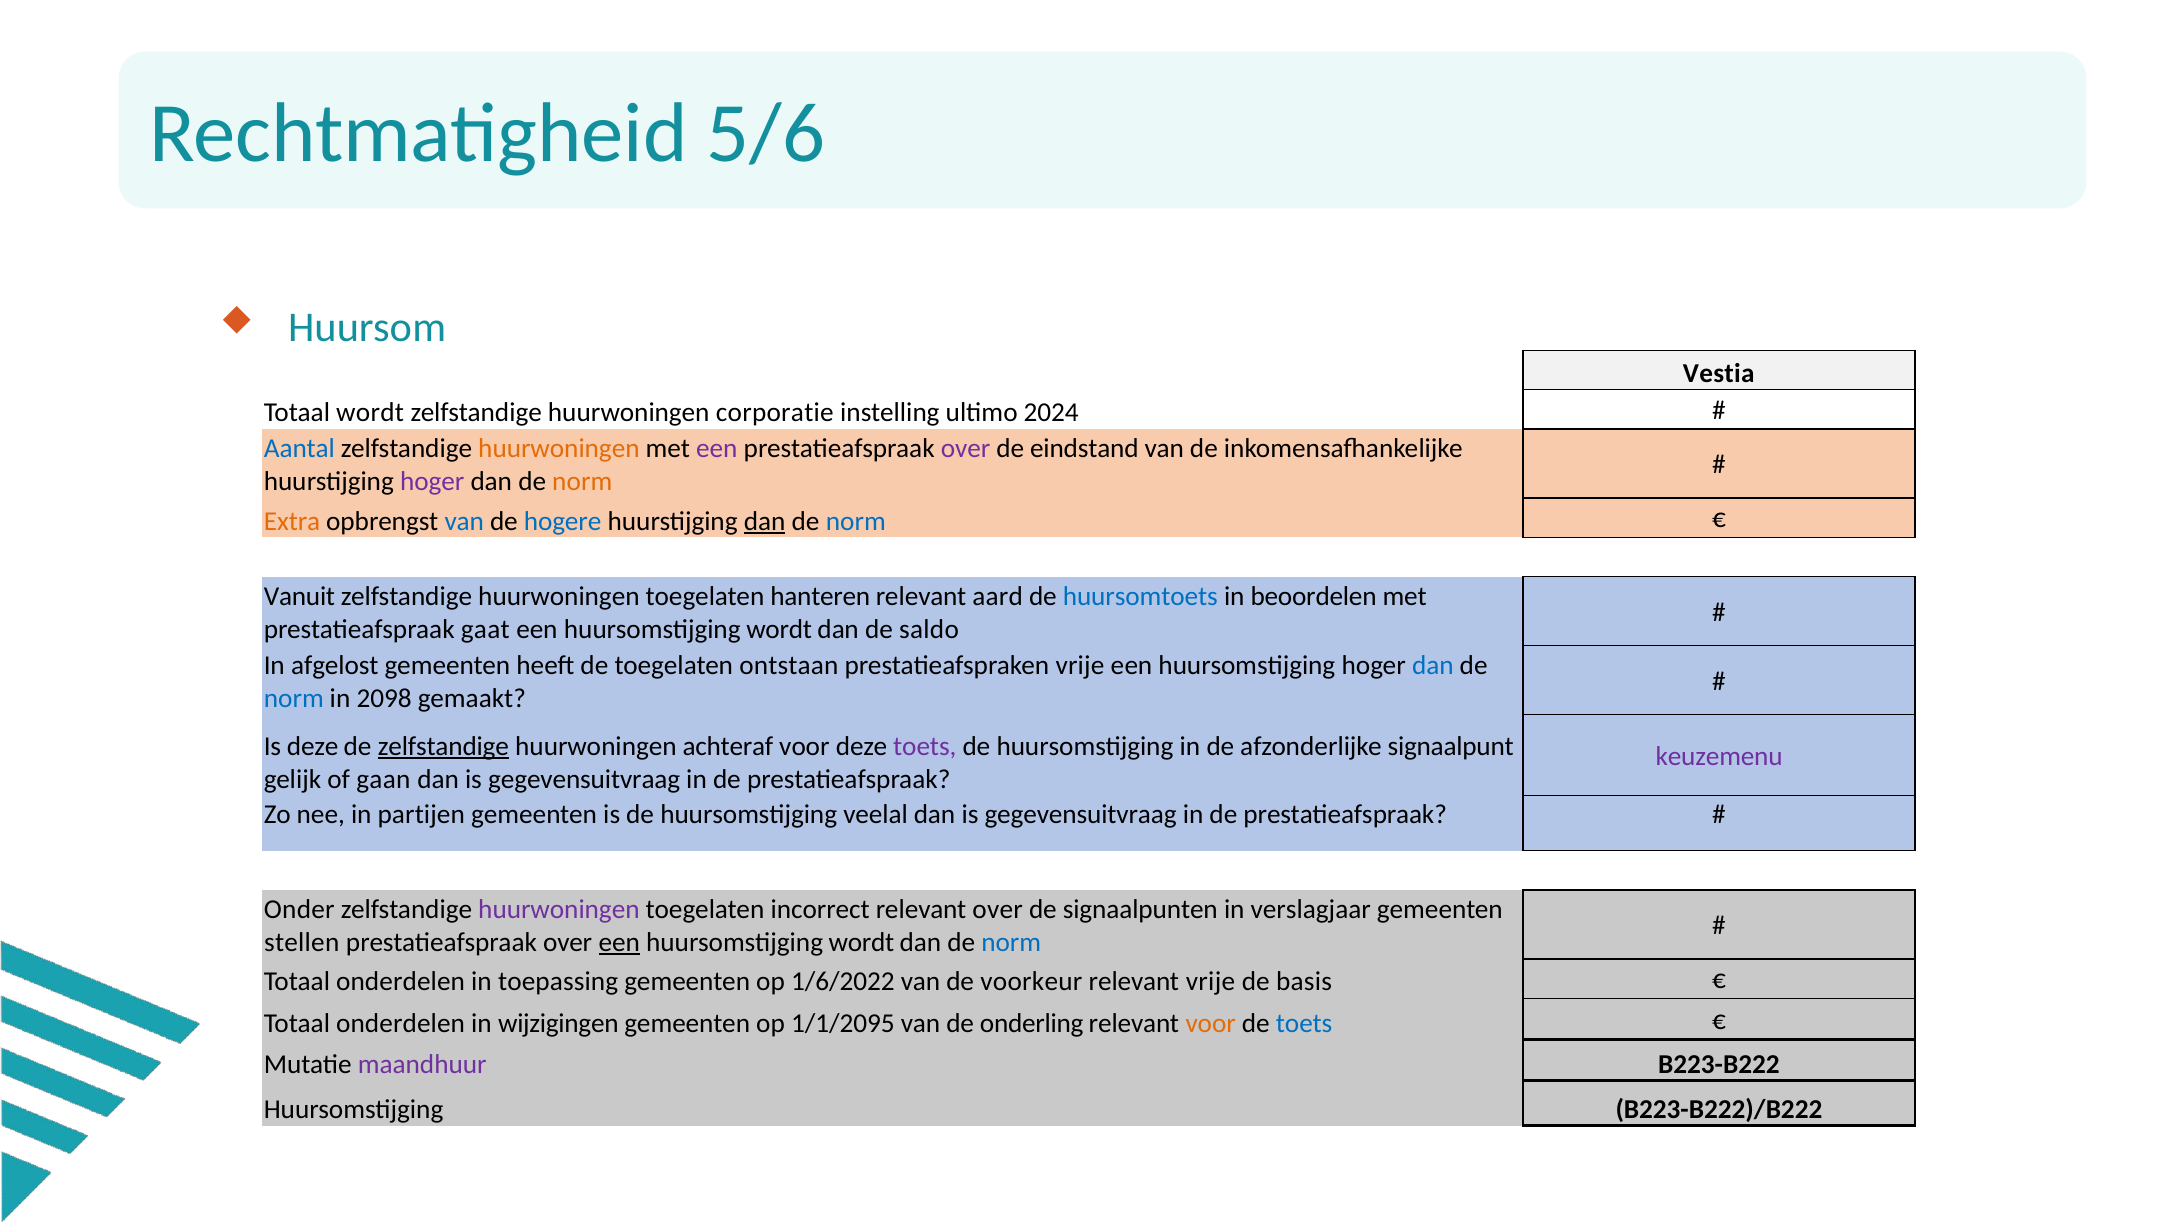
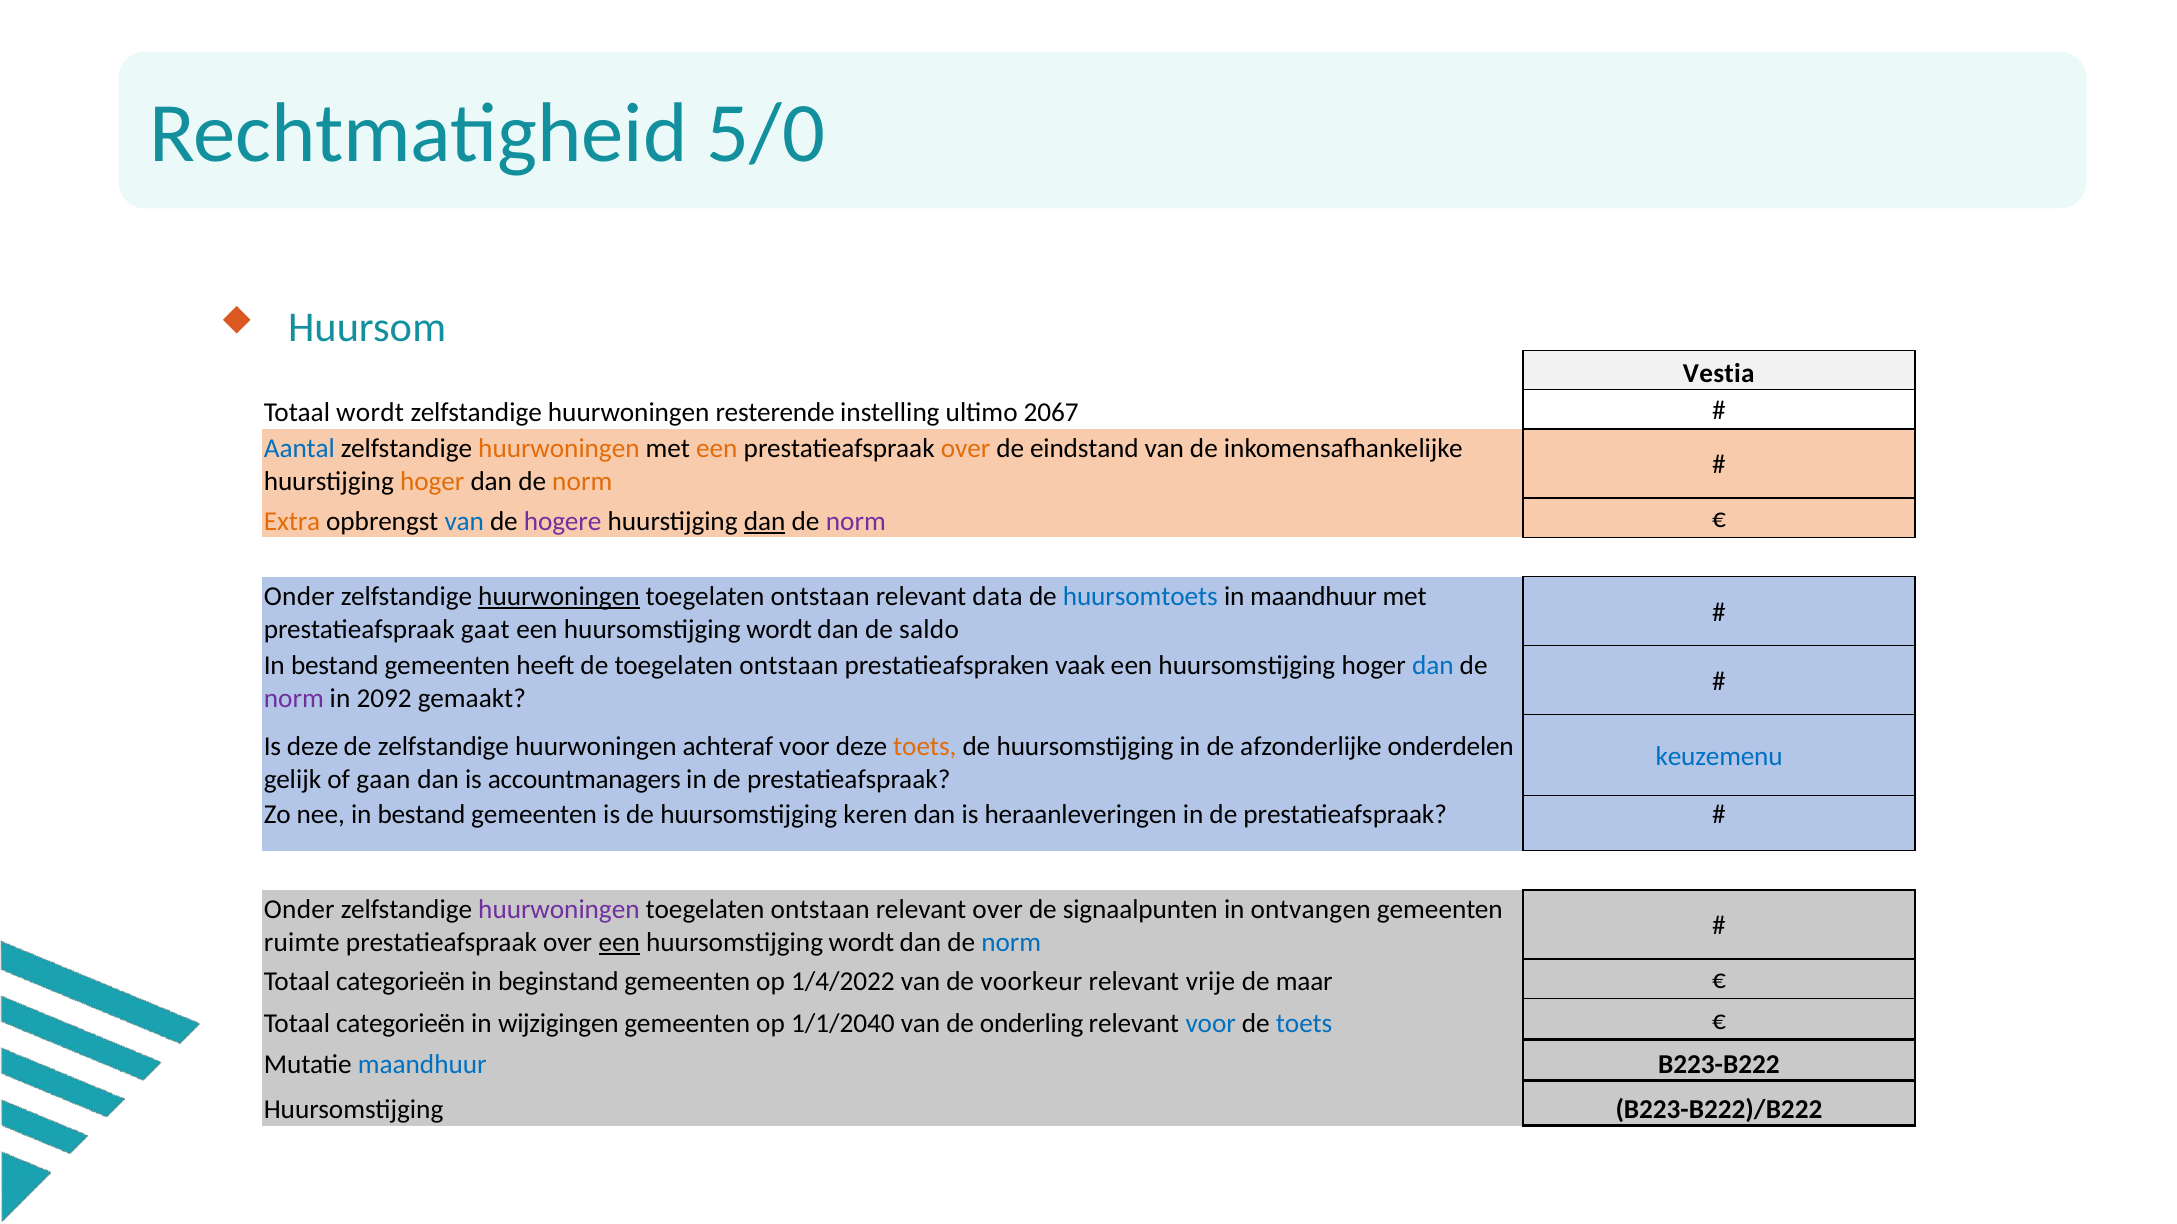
5/6: 5/6 -> 5/0 (766, 134)
corporatie: corporatie -> resterende (775, 413)
2024: 2024 -> 2067 (1051, 413)
een colour: purple -> orange (717, 449)
over colour: purple -> orange (966, 449)
hoger colour: purple -> orange (432, 482)
hogere colour: blue -> purple (563, 521)
norm colour: blue -> purple (856, 521)
Vanuit: Vanuit -> Onder (299, 596)
huurwoningen underline: none -> present (559, 596)
hanteren: hanteren -> ontstaan (820, 596)
aard: aard -> data (998, 596)
in beoordelen: beoordelen -> maandhuur (1314, 596)
afgelost: afgelost -> bestand (335, 665)
prestatieafspraken vrije: vrije -> vaak (1080, 665)
norm colour: blue -> purple (294, 698)
2098: 2098 -> 2092 (384, 698)
zelfstandige underline: present -> none (443, 747)
toets colour: purple -> orange (925, 747)
signaalpunt: signaalpunt -> onderdelen (1451, 747)
keuzemenu colour: purple -> blue (1719, 757)
gegevensuitvraag: gegevensuitvraag -> accountmanagers (584, 780)
nee in partijen: partijen -> bestand (421, 815)
veelal: veelal -> keren (875, 815)
gegevensuitvraag: gegevensuitvraag -> heraanleveringen (1081, 815)
incorrect: incorrect -> ontstaan (820, 910)
verslagjaar: verslagjaar -> ontvangen (1311, 910)
stellen: stellen -> ruimte (302, 943)
onderdelen: onderdelen -> categorieën (401, 982)
toepassing: toepassing -> beginstand (558, 982)
1/6/2022: 1/6/2022 -> 1/4/2022 (843, 982)
basis: basis -> maar (1304, 982)
onderdelen: onderdelen -> categorieën (401, 1024)
1/1/2095: 1/1/2095 -> 1/1/2040 (843, 1024)
voor colour: orange -> blue (1211, 1024)
maandhuur colour: purple -> blue (422, 1065)
